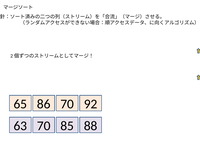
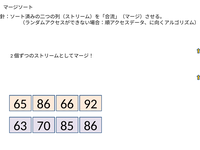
65 70: 70 -> 66 (67, 104)
70 88: 88 -> 86 (91, 126)
